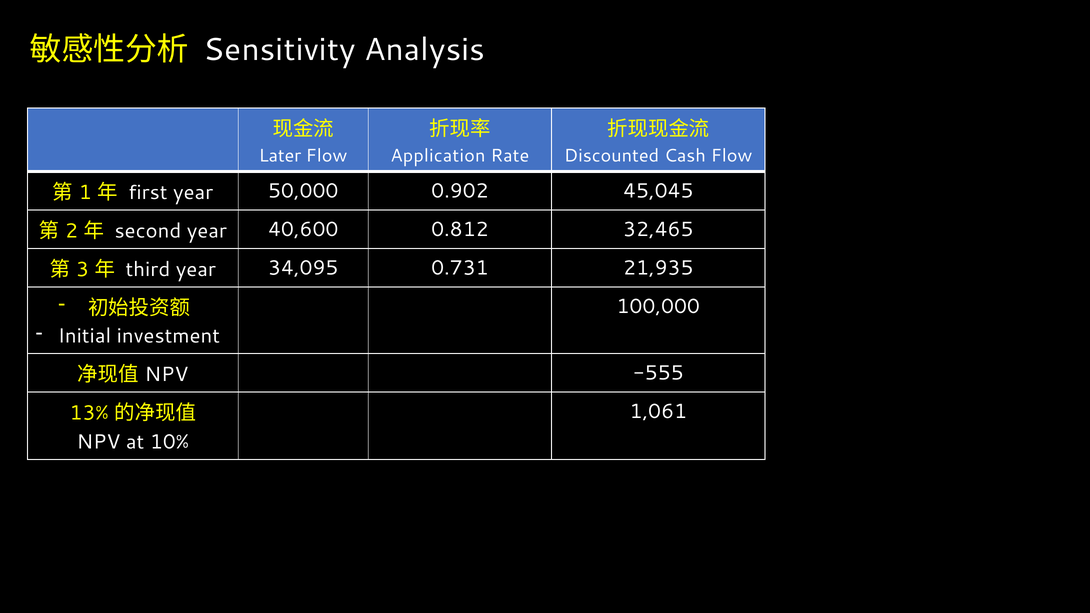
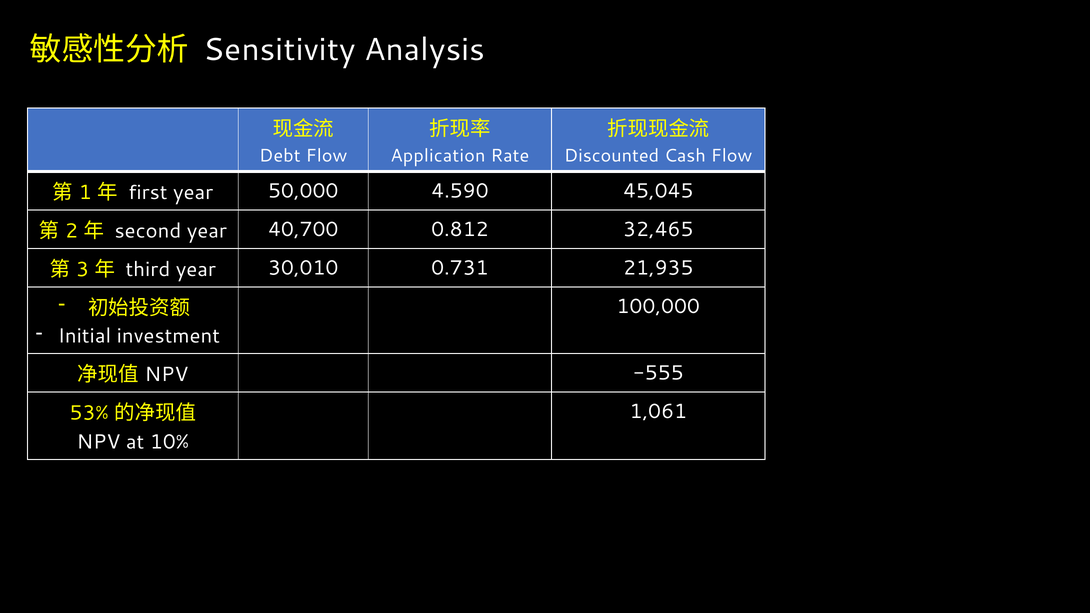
Later: Later -> Debt (280, 156)
0.902: 0.902 -> 4.590 (460, 191)
40,600: 40,600 -> 40,700 (303, 230)
34,095: 34,095 -> 30,010 (303, 268)
13%: 13% -> 53% (89, 413)
